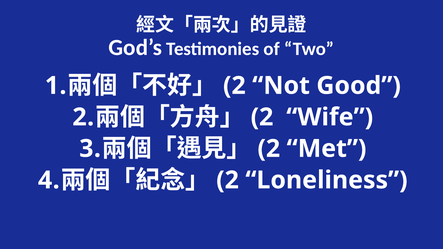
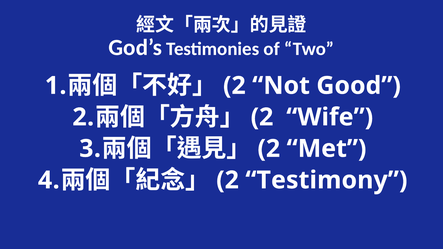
Loneliness: Loneliness -> Testimony (326, 180)
